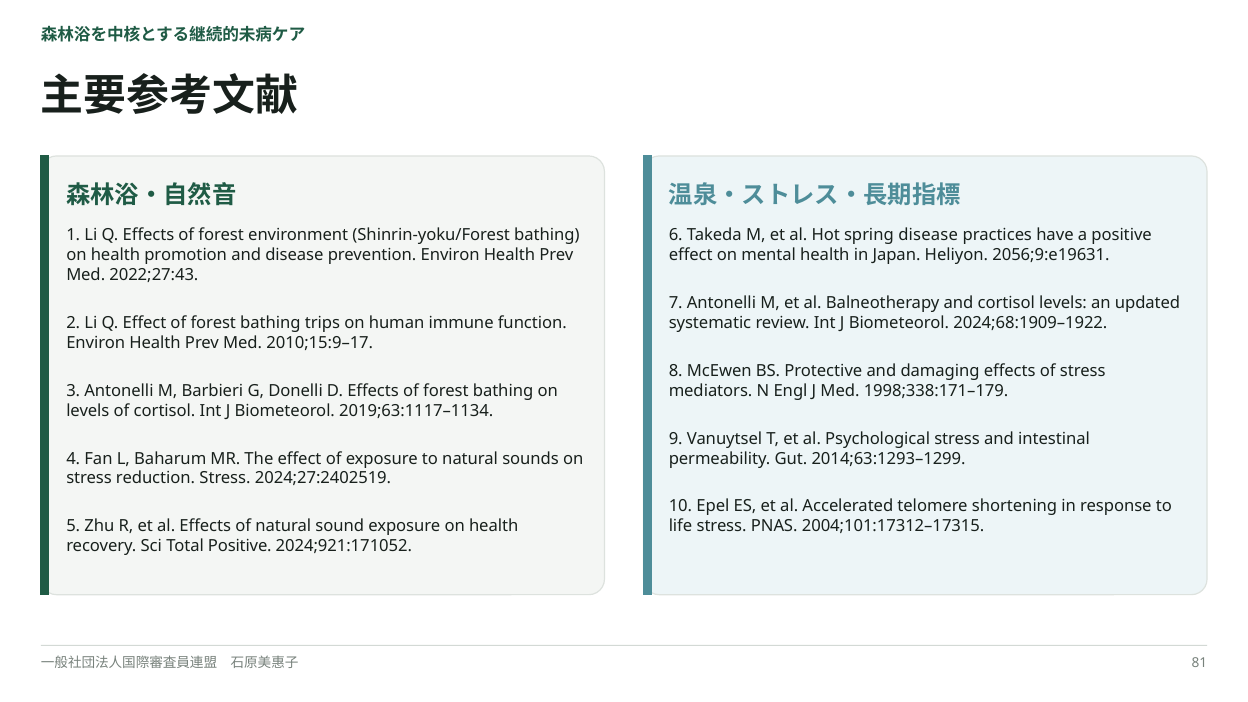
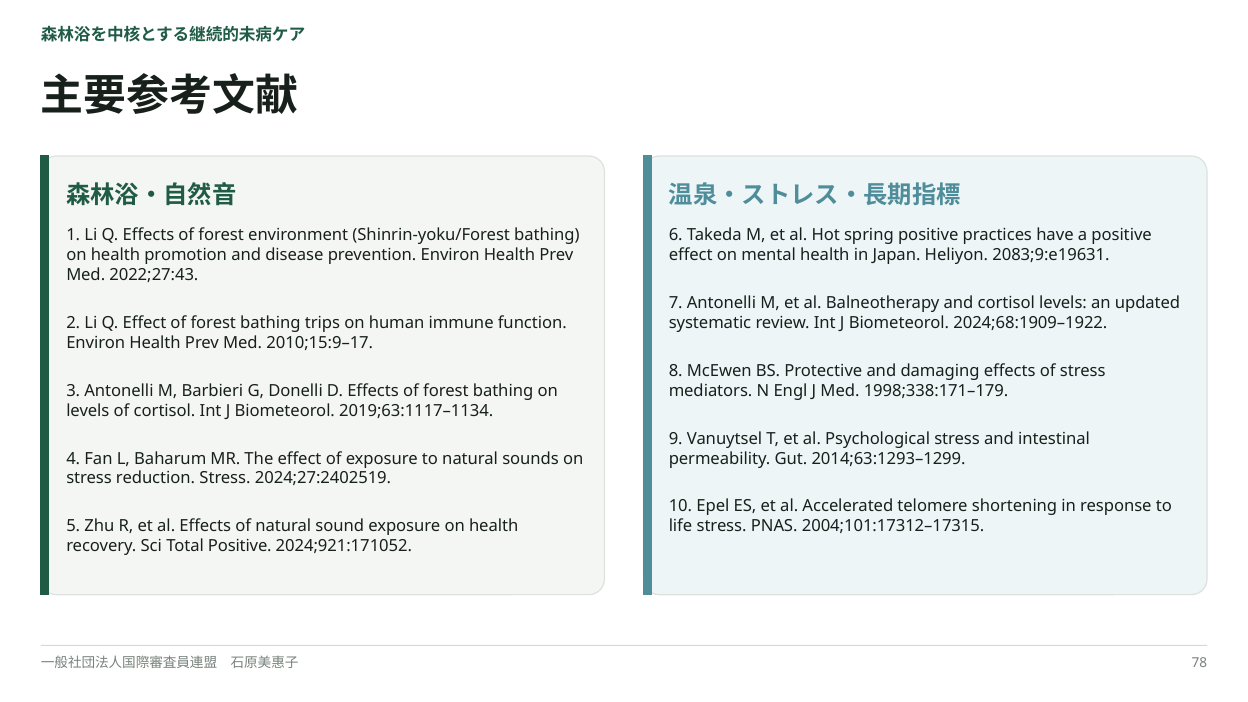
spring disease: disease -> positive (928, 235)
2056;9:e19631: 2056;9:e19631 -> 2083;9:e19631 (1051, 255)
81: 81 -> 78 (1199, 663)
